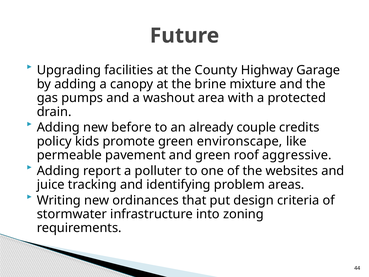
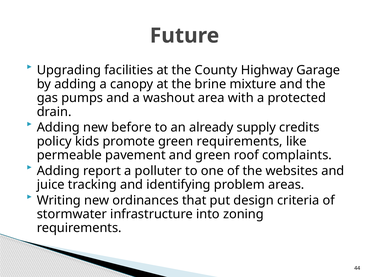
couple: couple -> supply (256, 127)
green environscape: environscape -> requirements (240, 141)
aggressive: aggressive -> complaints (297, 155)
